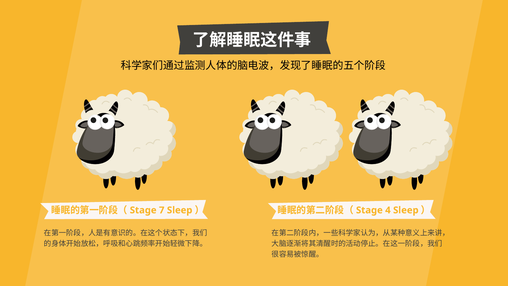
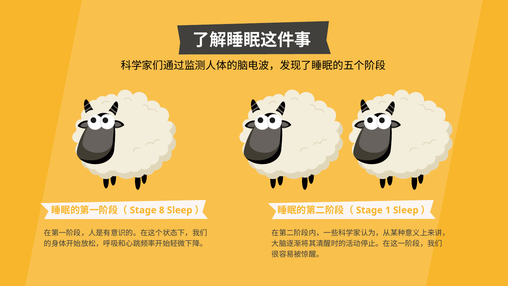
7: 7 -> 8 (162, 210)
4: 4 -> 1 (388, 210)
